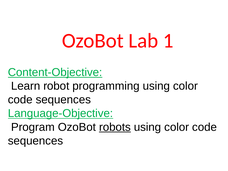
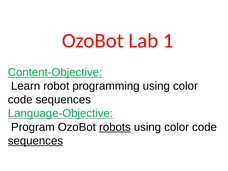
sequences underline: none -> present (35, 141)
